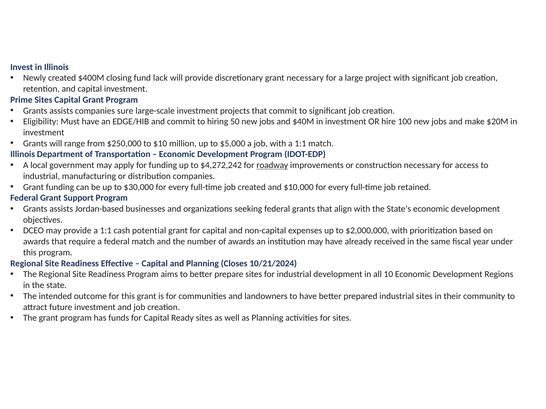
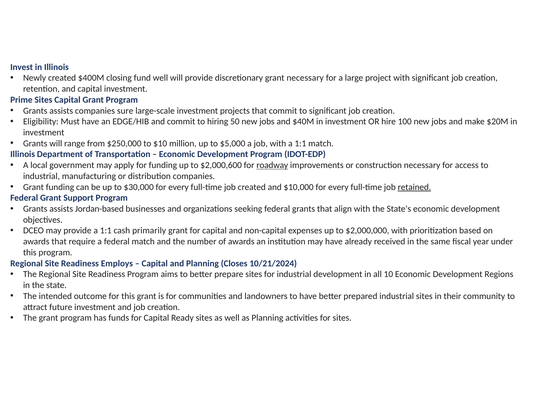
fund lack: lack -> well (160, 78)
$4,272,242: $4,272,242 -> $2,000,600 (221, 165)
retained underline: none -> present (414, 187)
potential: potential -> primarily (149, 231)
Effective: Effective -> Employs (117, 264)
